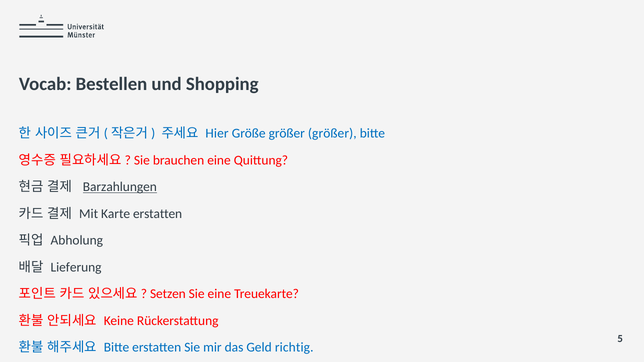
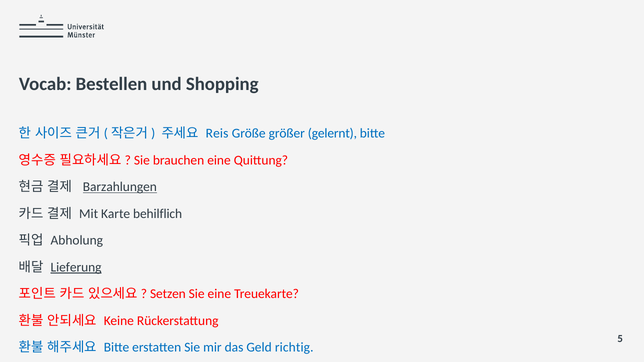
Hier: Hier -> Reis (217, 133)
größer größer: größer -> gelernt (332, 133)
Karte erstatten: erstatten -> behilflich (158, 214)
Lieferung underline: none -> present (76, 267)
